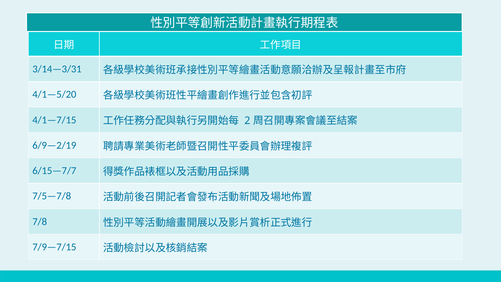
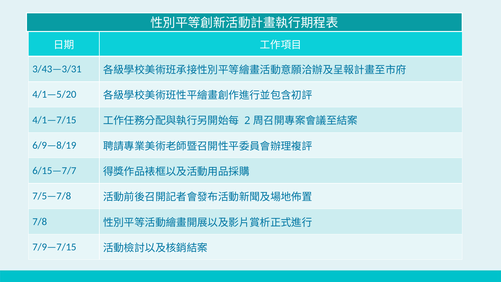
3/14—3/31: 3/14—3/31 -> 3/43—3/31 (57, 69)
6/9—2/19: 6/9—2/19 -> 6/9—8/19 (54, 145)
